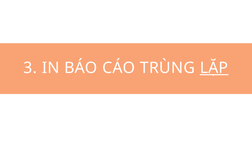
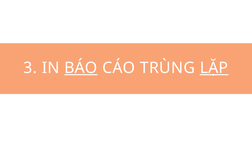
BÁO underline: none -> present (81, 68)
